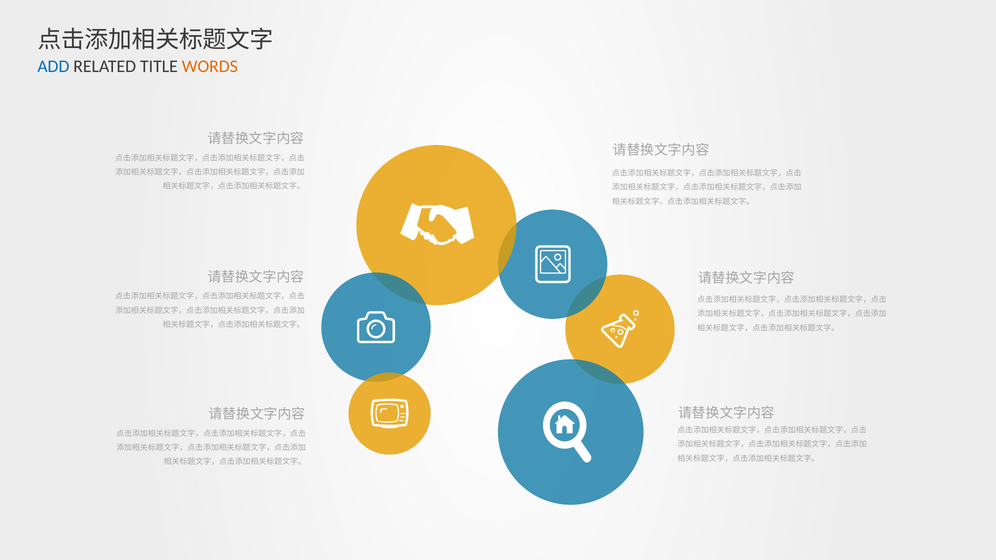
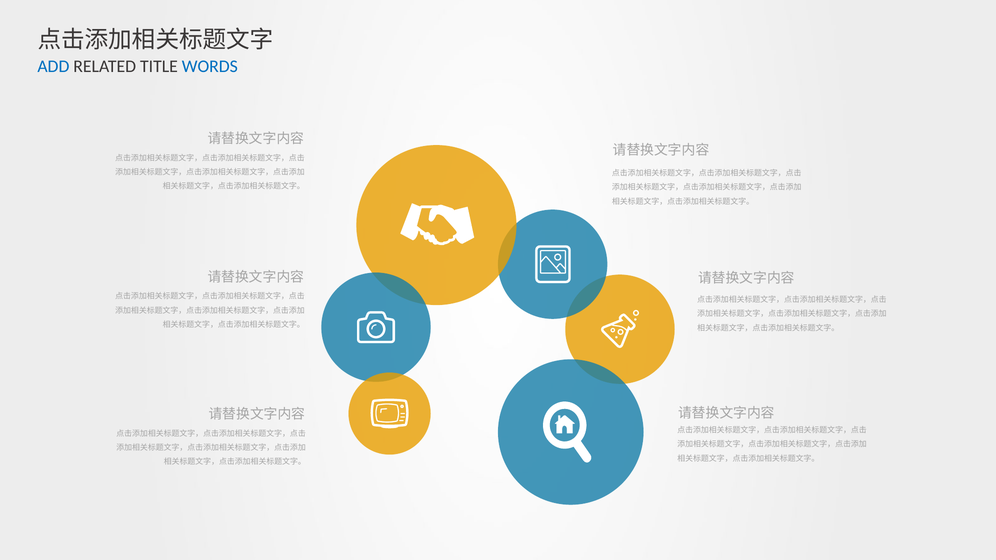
WORDS colour: orange -> blue (210, 66)
